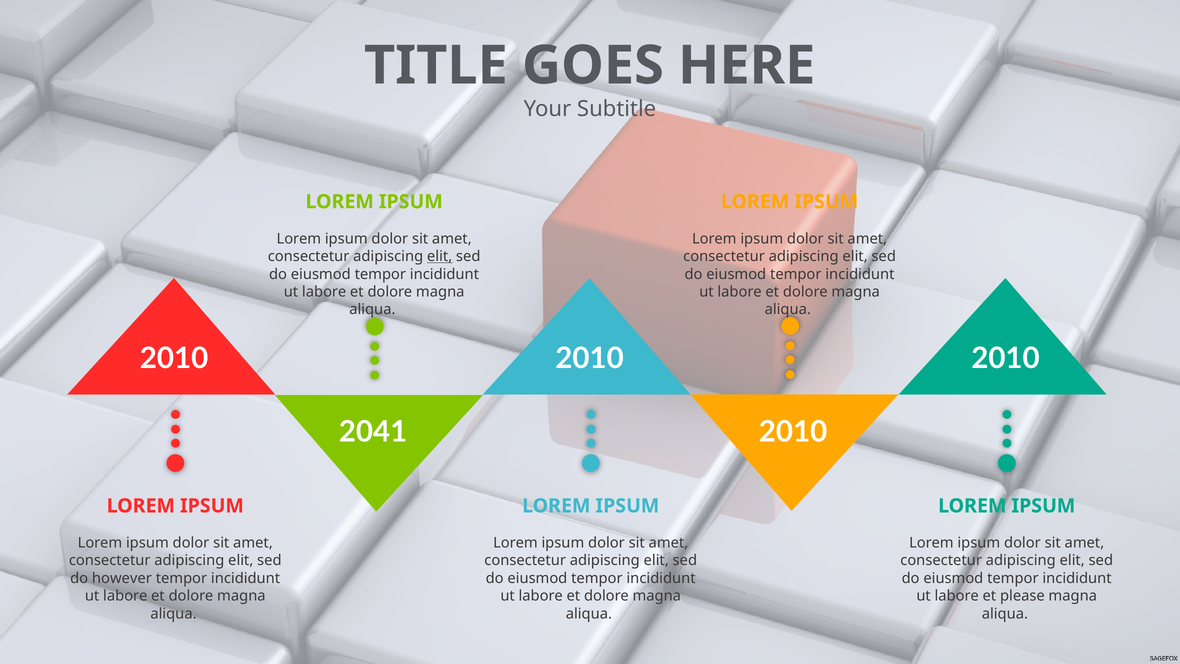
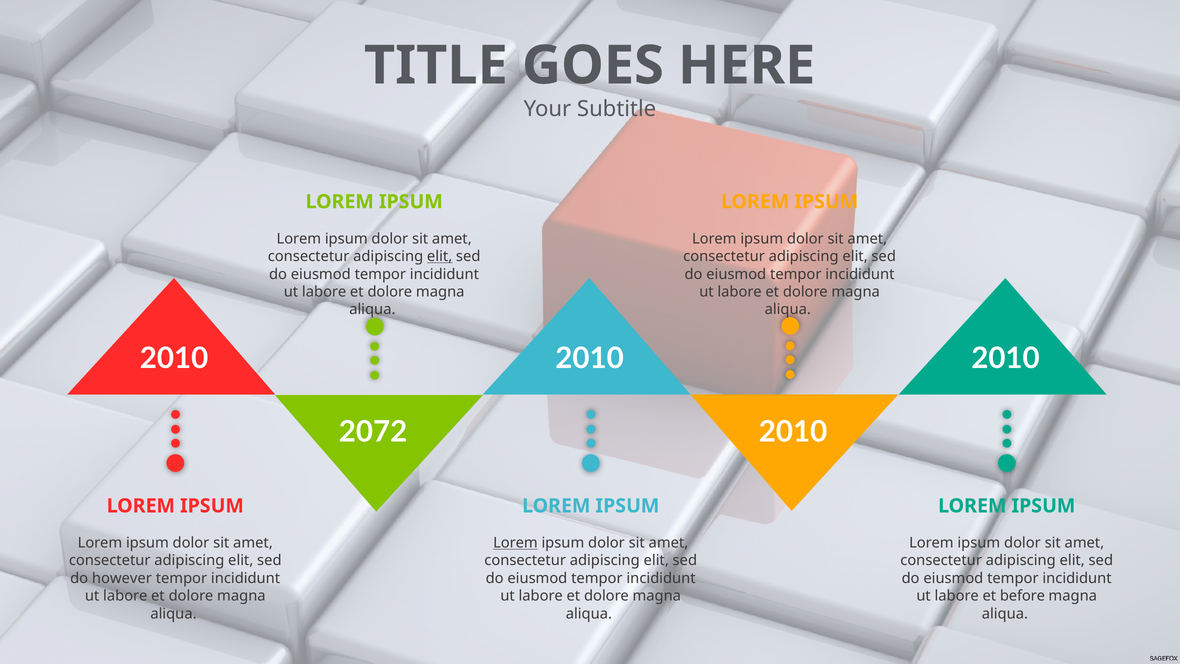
2041: 2041 -> 2072 (373, 432)
Lorem underline: none -> present (515, 543)
please: please -> before (1022, 596)
